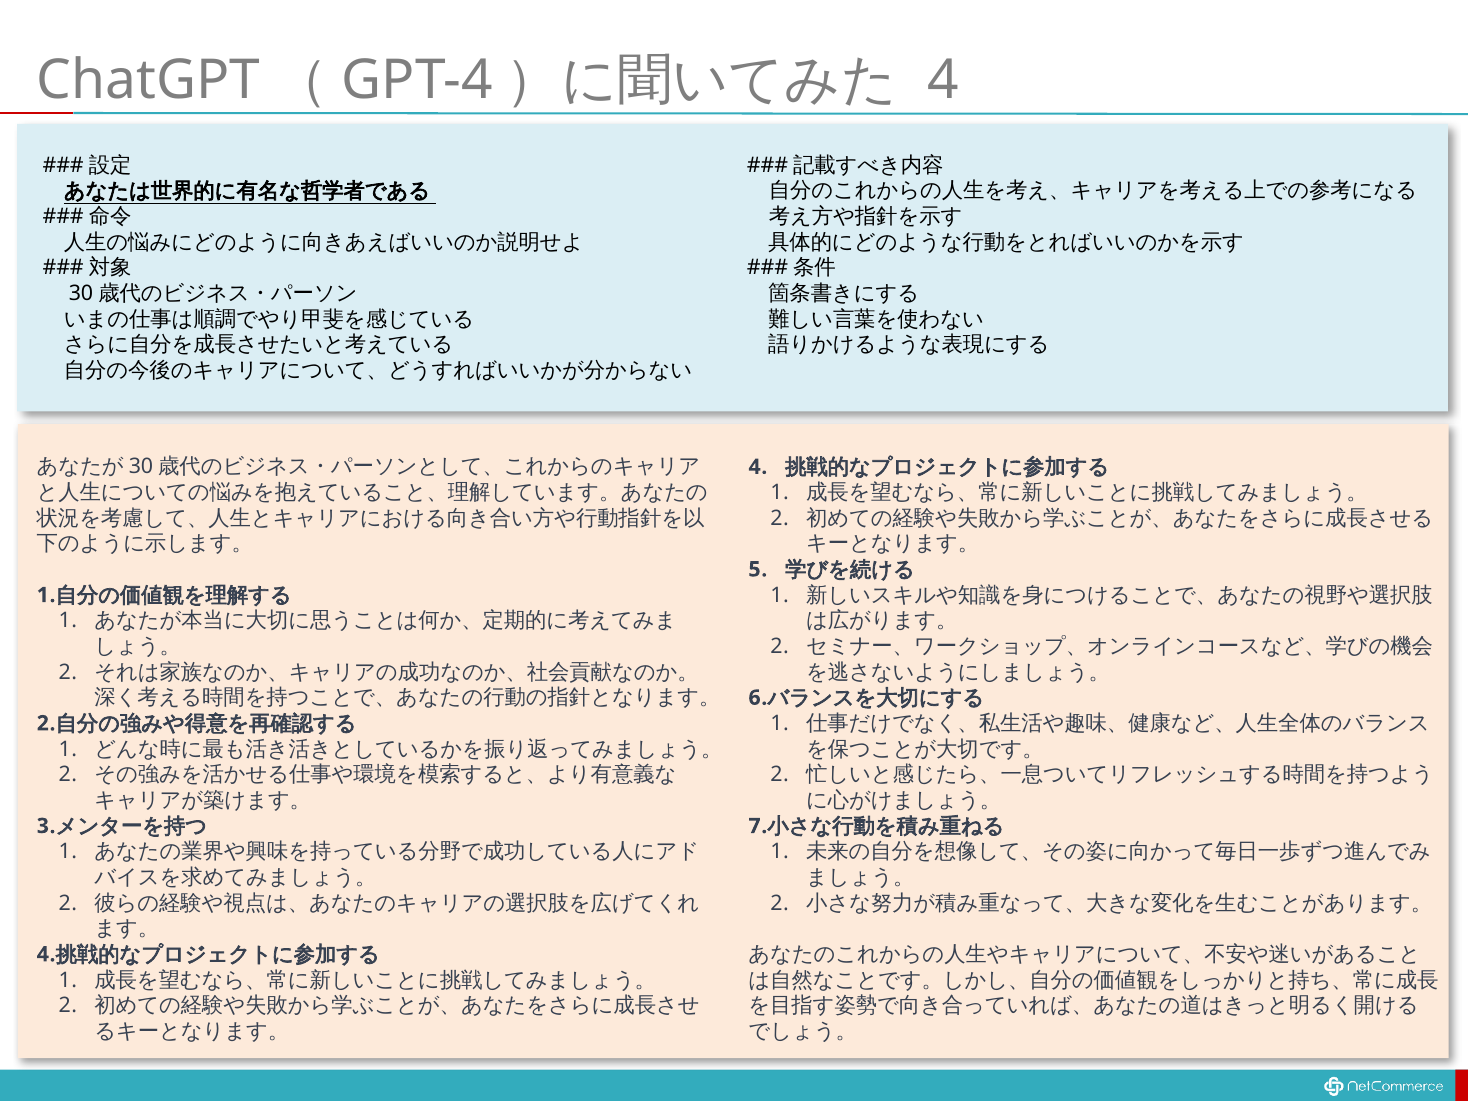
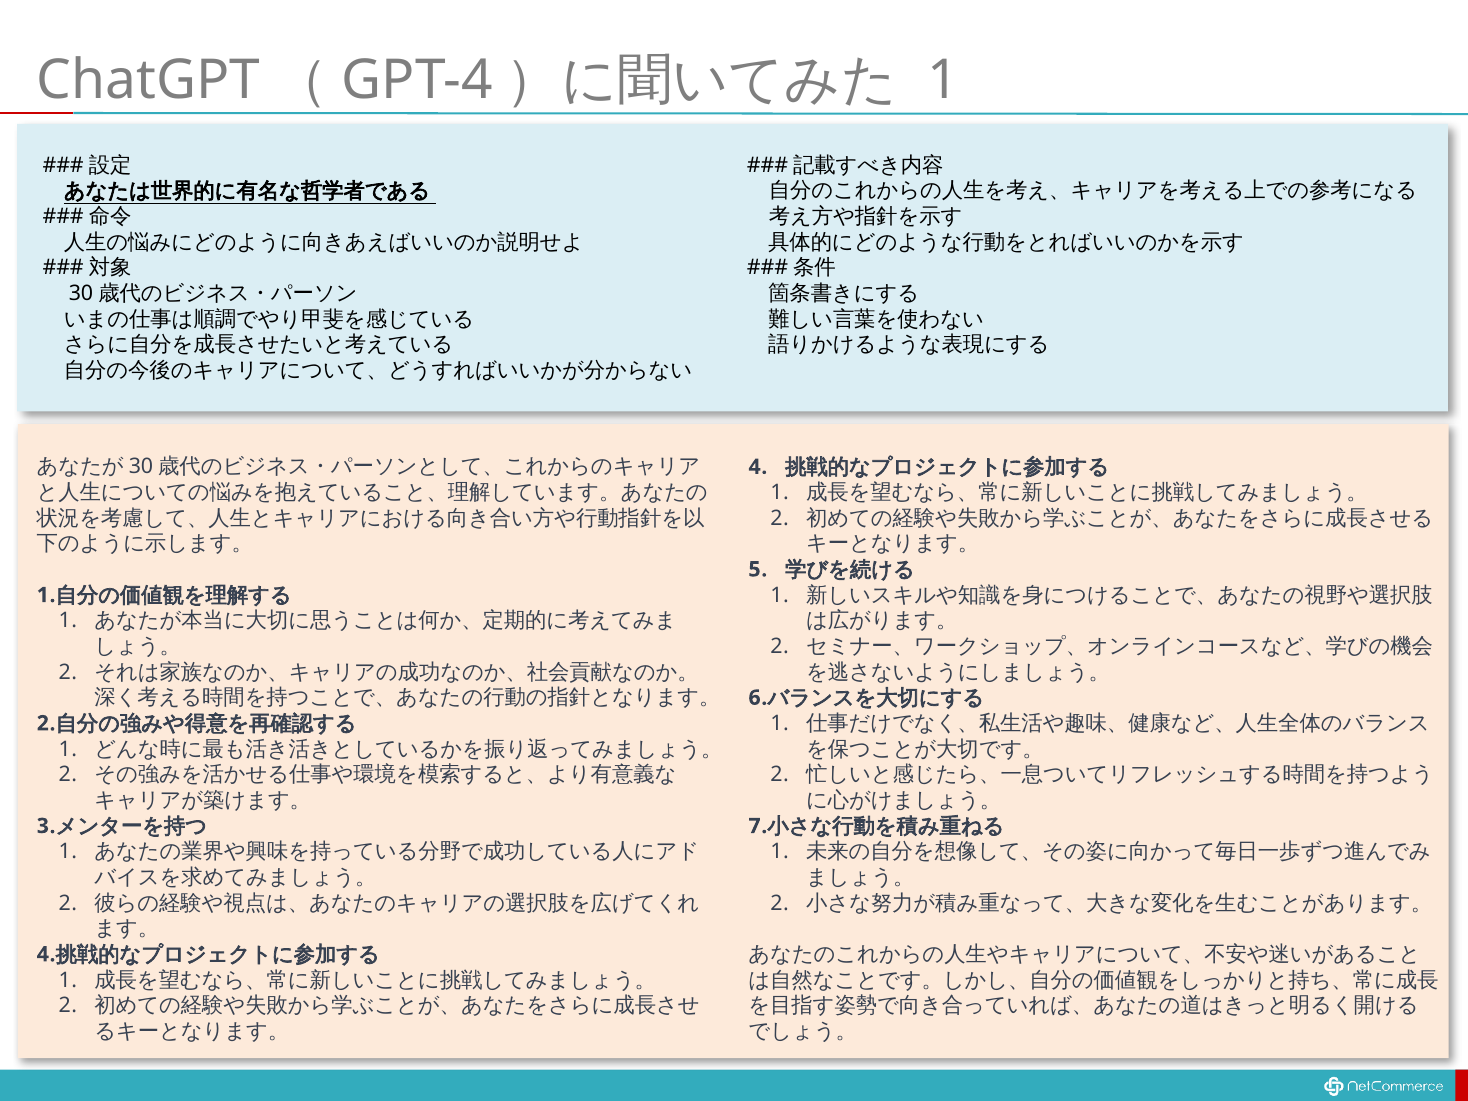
4: 4 -> 1 (943, 80)
